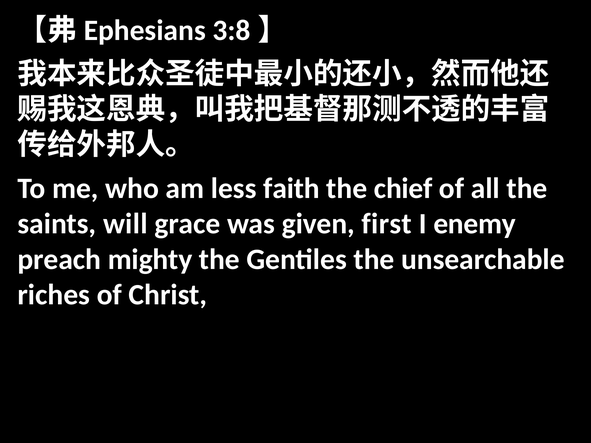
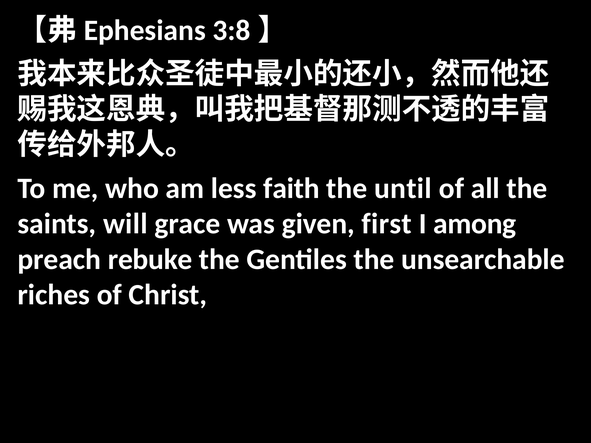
chief: chief -> until (403, 189)
enemy: enemy -> among (475, 224)
mighty: mighty -> rebuke (150, 259)
